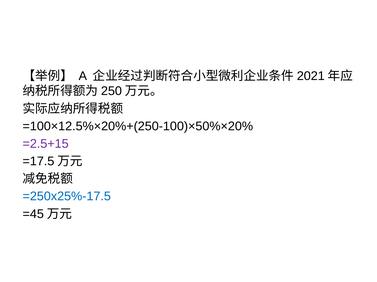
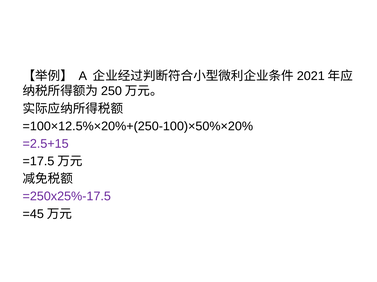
=250x25%-17.5 colour: blue -> purple (67, 197)
